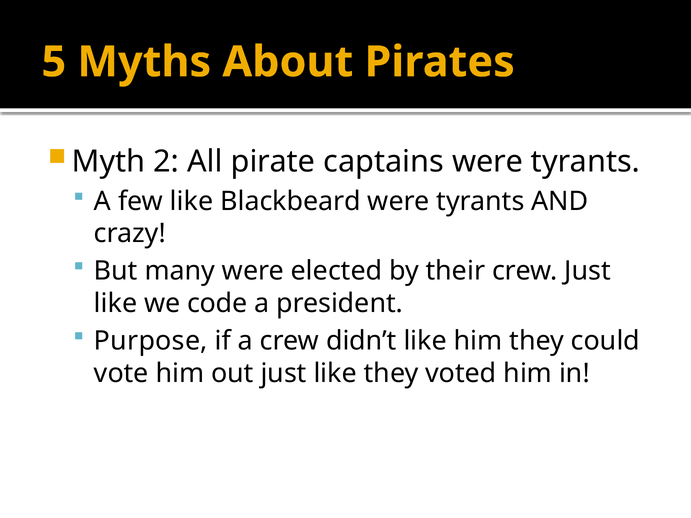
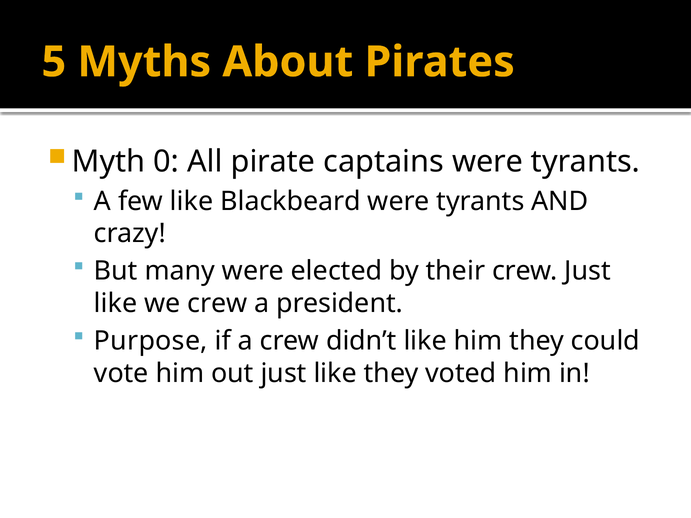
2: 2 -> 0 (166, 162)
we code: code -> crew (217, 303)
